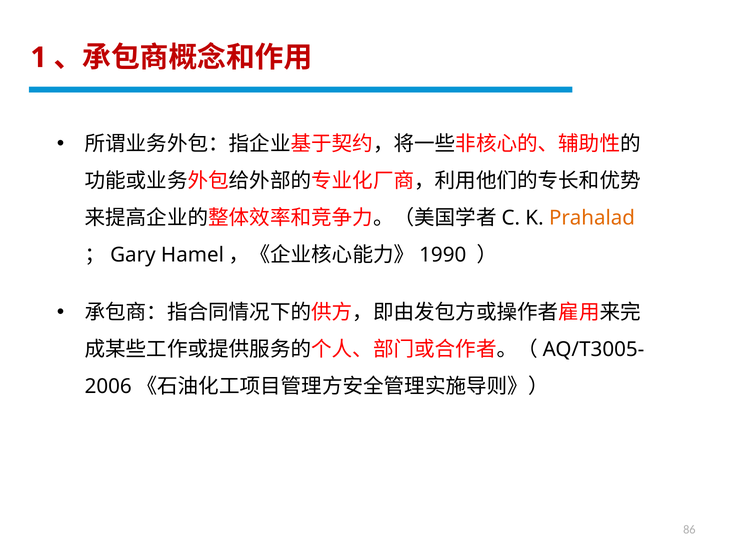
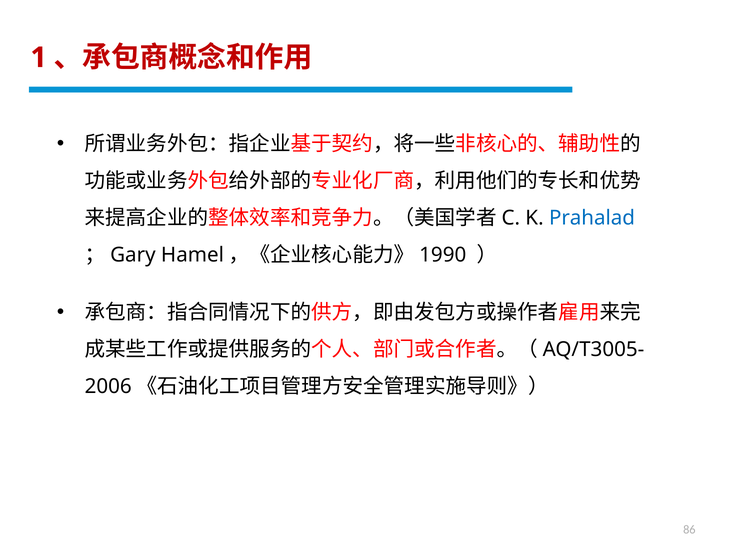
Prahalad colour: orange -> blue (592, 218)
